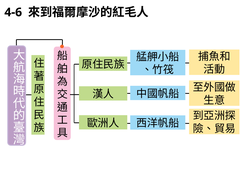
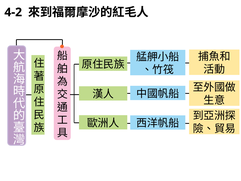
4-6: 4-6 -> 4-2 (13, 12)
